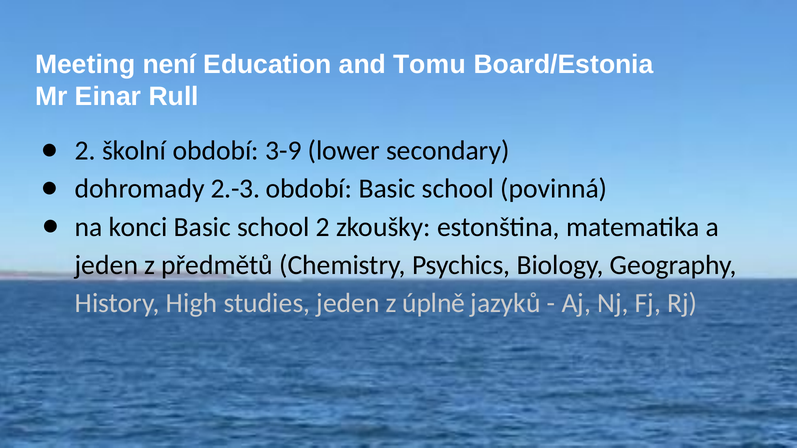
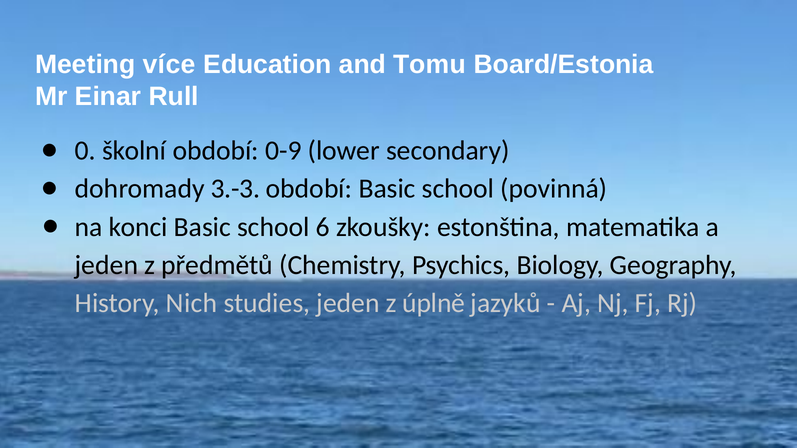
není: není -> více (169, 65)
2: 2 -> 0 (85, 151)
3-9: 3-9 -> 0-9 (283, 151)
2.-3: 2.-3 -> 3.-3 (235, 189)
school 2: 2 -> 6 (323, 227)
High: High -> Nich (192, 303)
